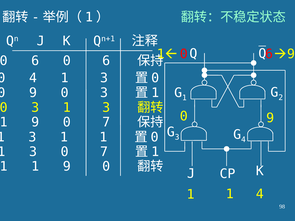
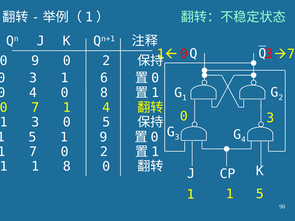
6: 6 -> 3 (269, 54)
9: 9 -> 7 (291, 54)
6: 6 -> 9 (35, 61)
6: 6 -> 2 (106, 61)
4: 4 -> 3 (33, 78)
3: 3 -> 6 (104, 78)
9: 9 -> 4 (33, 93)
3: 3 -> 8 (104, 93)
3: 3 -> 7 (35, 108)
3: 3 -> 4 (106, 108)
9: 9 -> 3 (270, 118)
9: 9 -> 3 (35, 122)
7: 7 -> 5 (106, 122)
3: 3 -> 5 (32, 137)
1: 1 -> 9 (104, 137)
3: 3 -> 7 (33, 152)
7: 7 -> 2 (104, 152)
1 1 9: 9 -> 8 (67, 167)
4: 4 -> 5 (260, 194)
